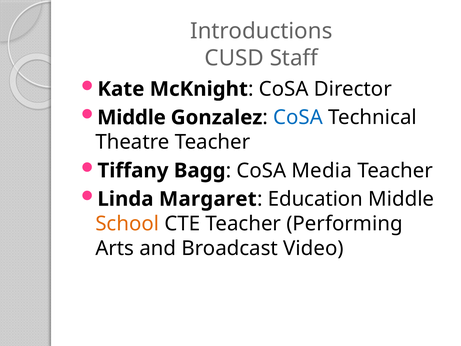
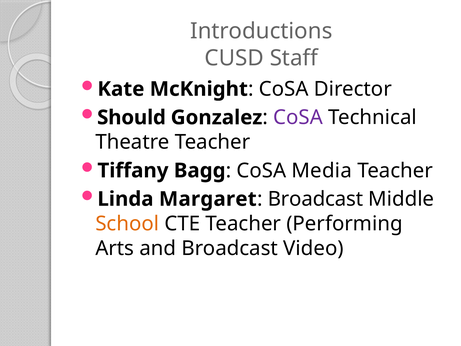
Middle: Middle -> Should (132, 117)
CoSA colour: blue -> purple (298, 117)
Education: Education -> Broadcast (315, 199)
